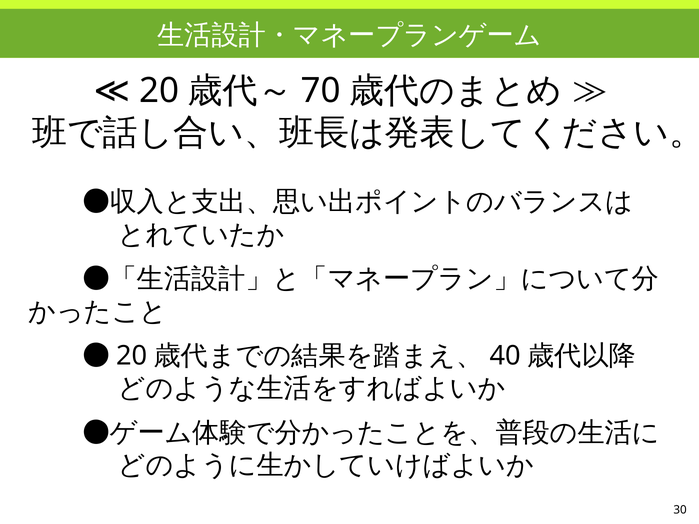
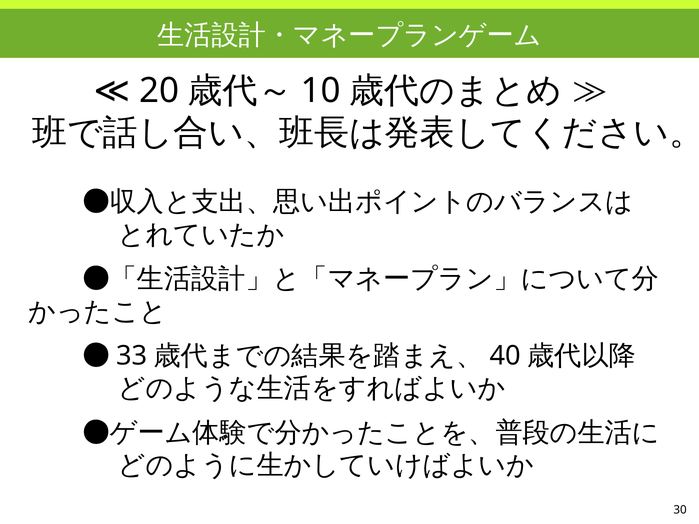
70: 70 -> 10 (321, 91)
20: 20 -> 33 (132, 356)
